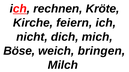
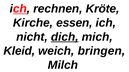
feiern: feiern -> essen (74, 23)
dich underline: none -> present (65, 37)
Böse: Böse -> Kleid (19, 51)
